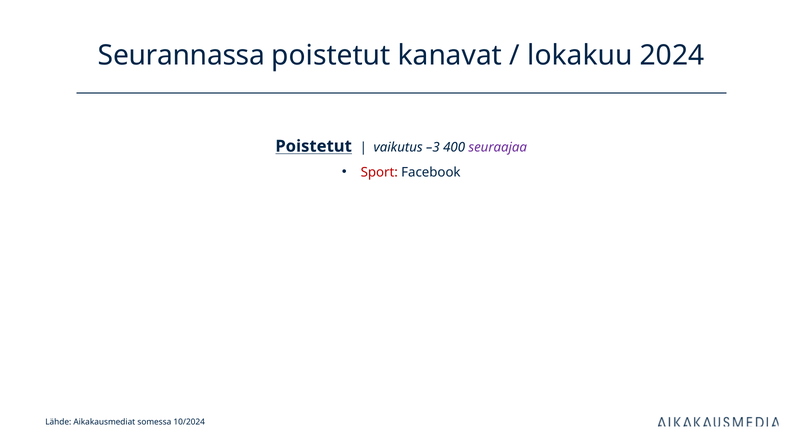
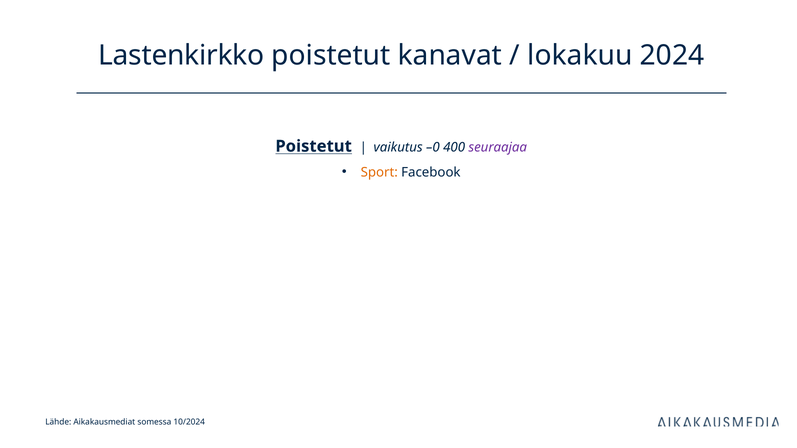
Seurannassa: Seurannassa -> Lastenkirkko (181, 55)
–3: –3 -> –0 (433, 147)
Sport colour: red -> orange (379, 172)
